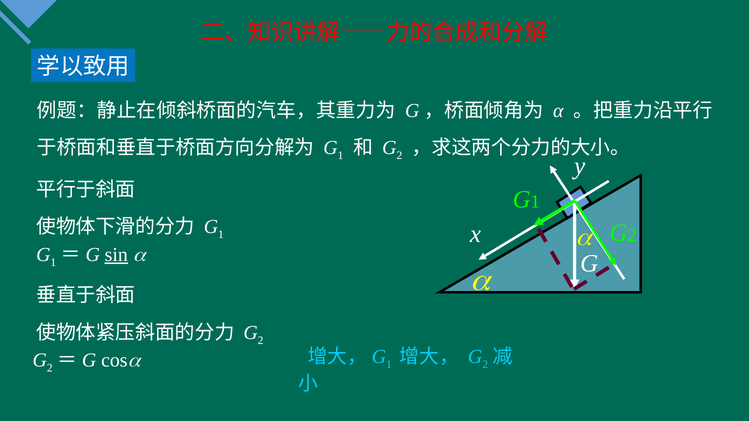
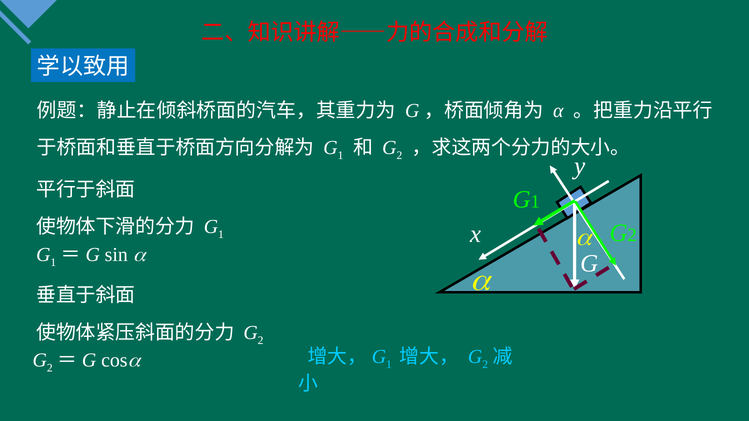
sin underline: present -> none (116, 255)
